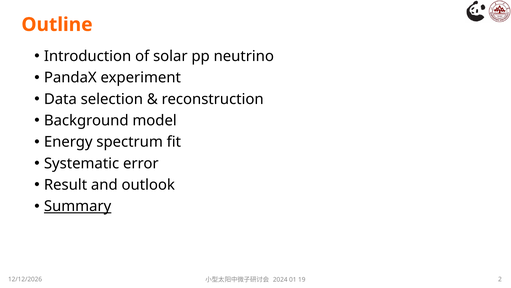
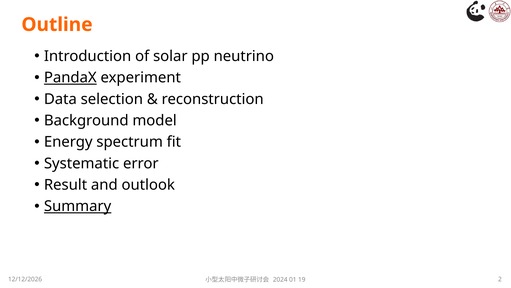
PandaX underline: none -> present (70, 78)
